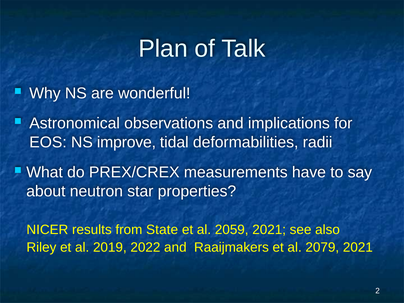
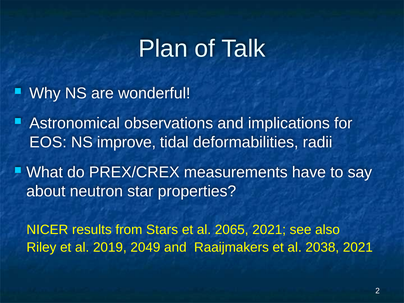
State: State -> Stars (162, 230)
2059: 2059 -> 2065 (232, 230)
2022: 2022 -> 2049 (145, 247)
2079: 2079 -> 2038 (322, 247)
